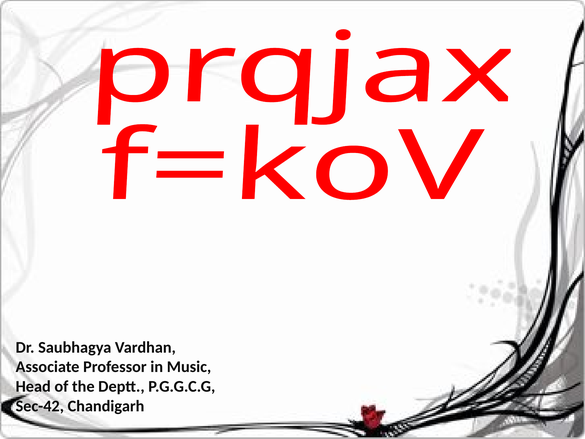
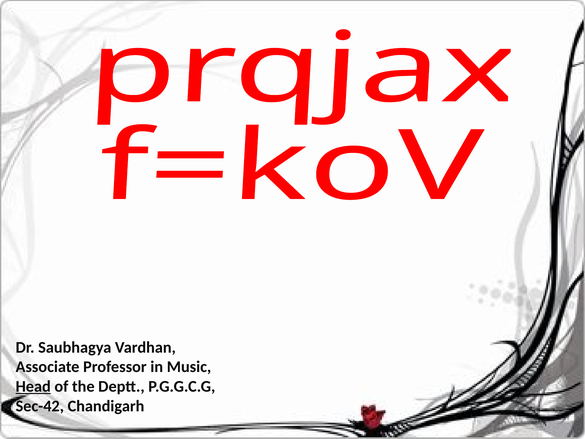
Head underline: none -> present (33, 386)
